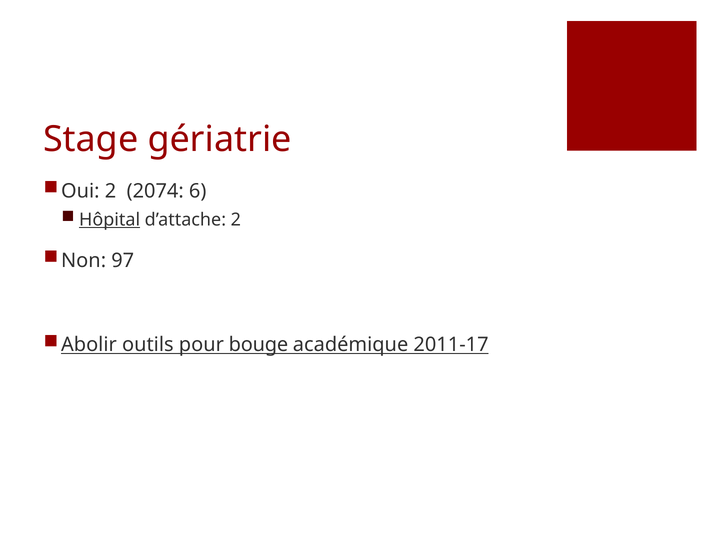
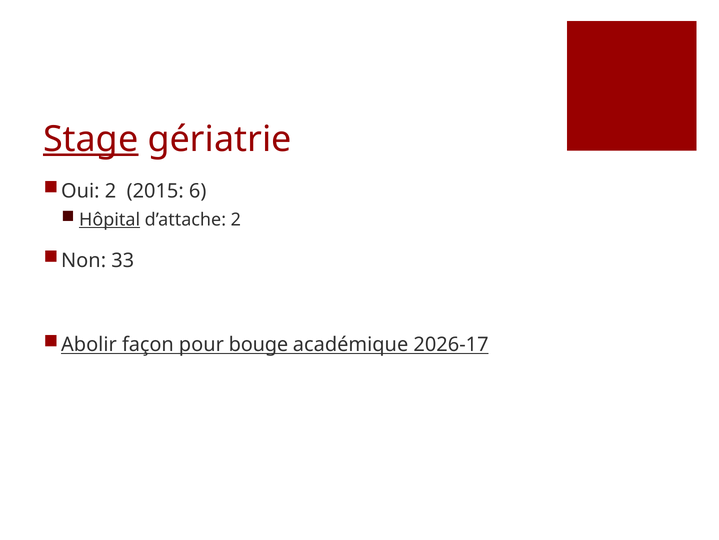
Stage underline: none -> present (91, 139)
2074: 2074 -> 2015 (155, 191)
97: 97 -> 33 (123, 260)
outils: outils -> façon (148, 344)
2011-17: 2011-17 -> 2026-17 (451, 344)
